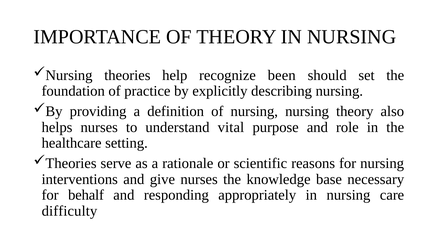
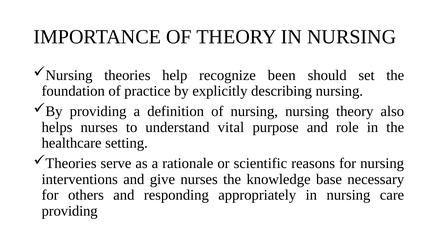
behalf: behalf -> others (86, 195)
difficulty: difficulty -> providing (70, 210)
